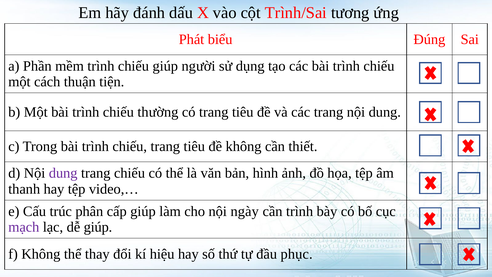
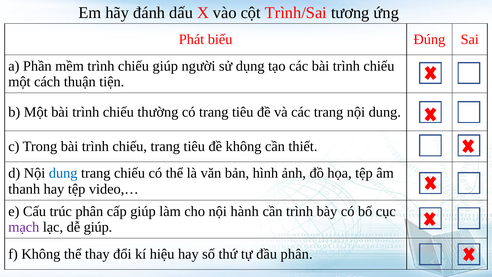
dung colour: purple -> blue (63, 173)
ngày: ngày -> hành (245, 211)
đầu phục: phục -> phân (297, 254)
